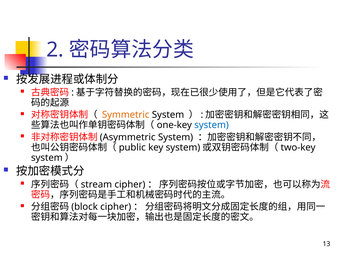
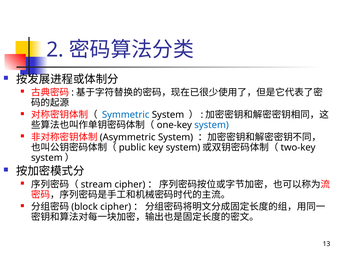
Symmetric colour: orange -> blue (126, 115)
